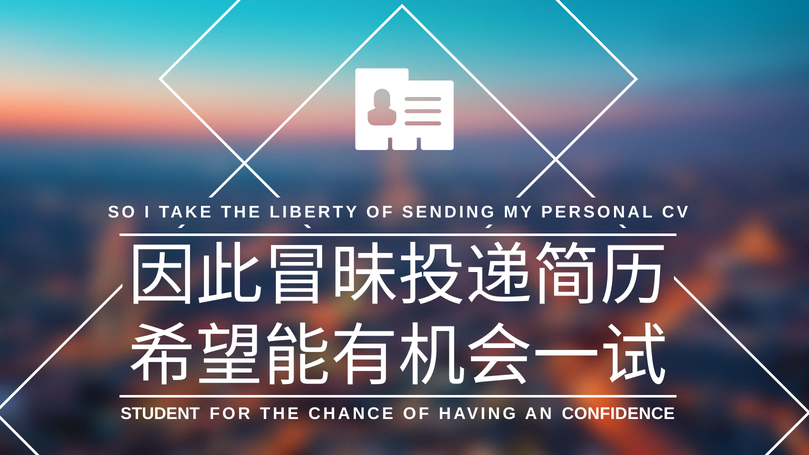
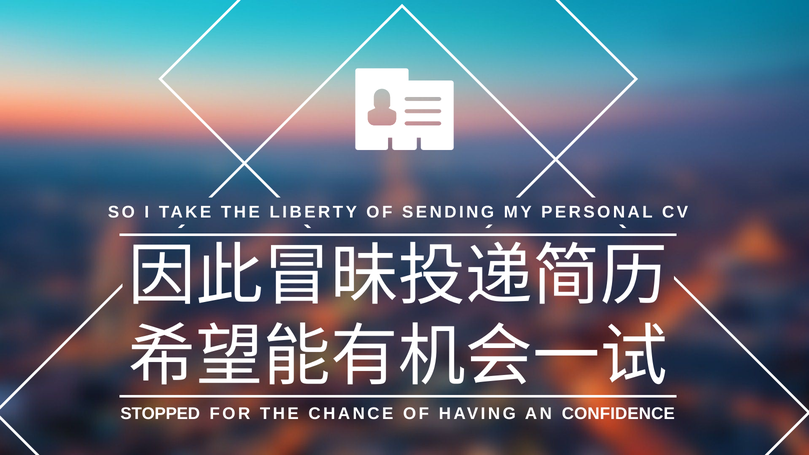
STUDENT: STUDENT -> STOPPED (160, 414)
